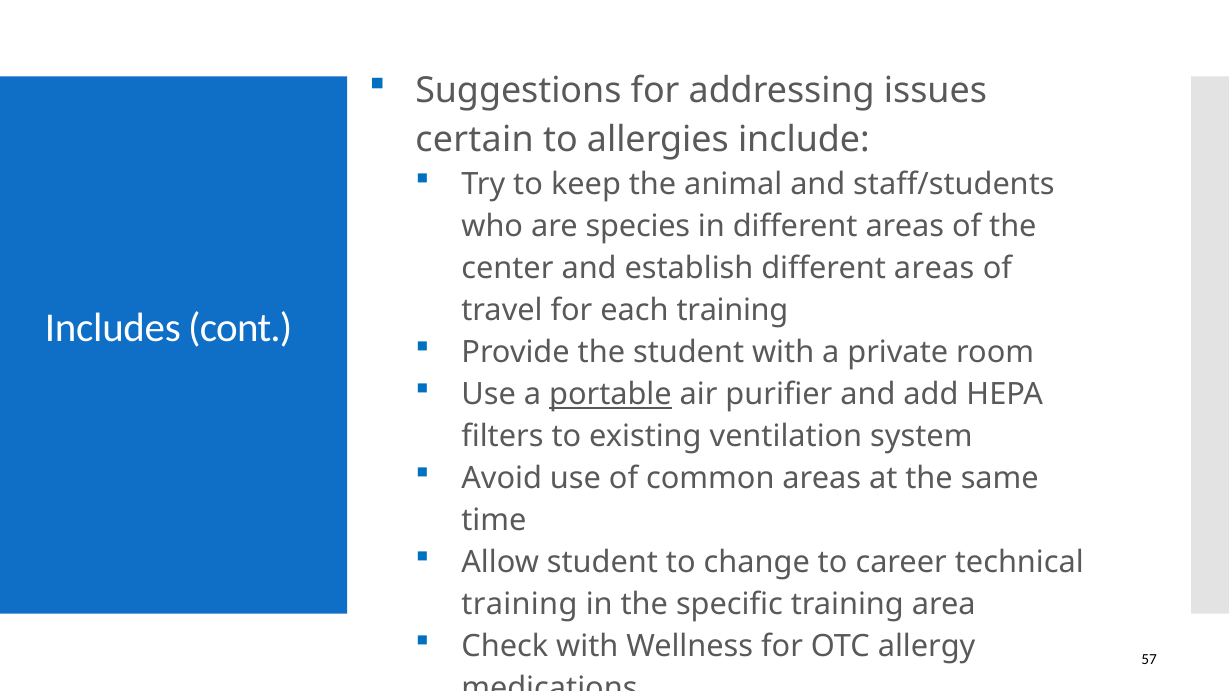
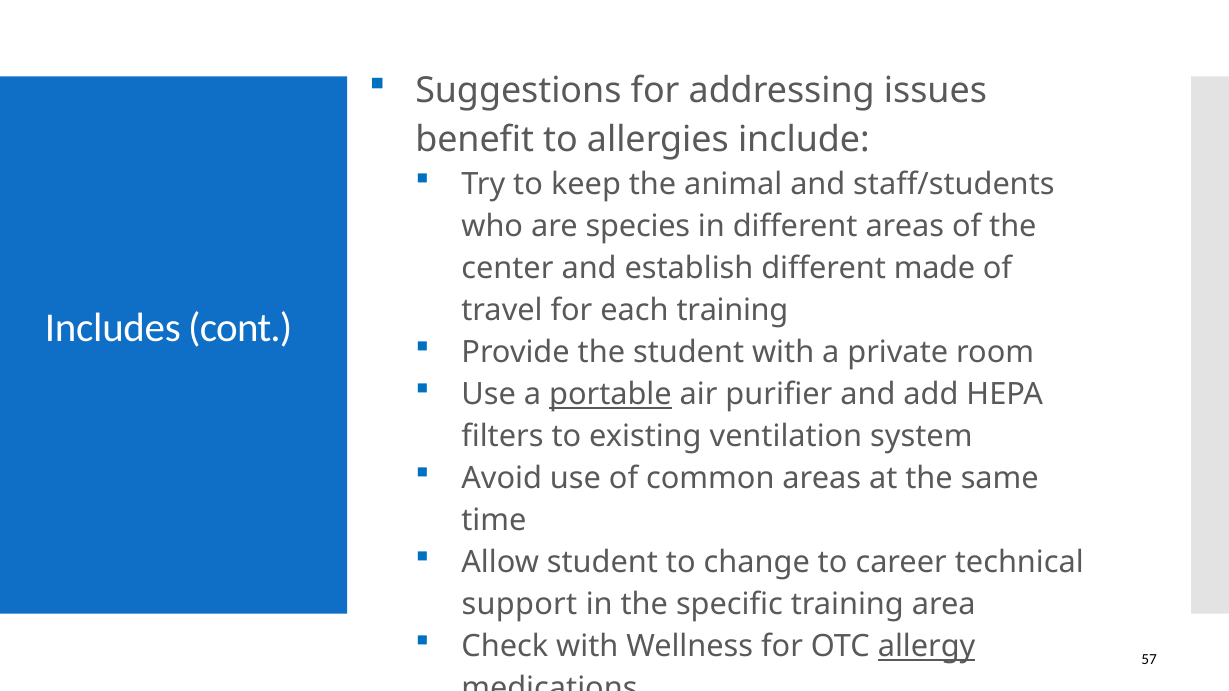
certain: certain -> benefit (475, 140)
establish different areas: areas -> made (935, 269)
training: training -> support (519, 605)
allergy underline: none -> present (927, 647)
